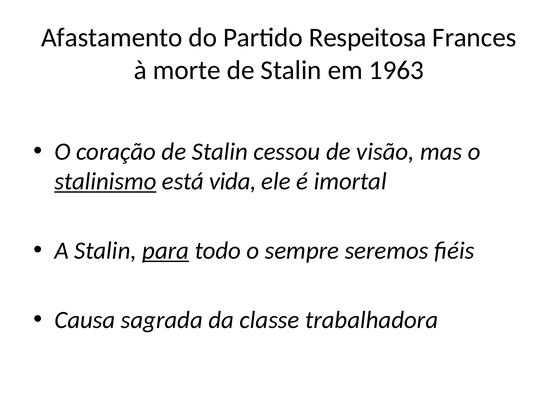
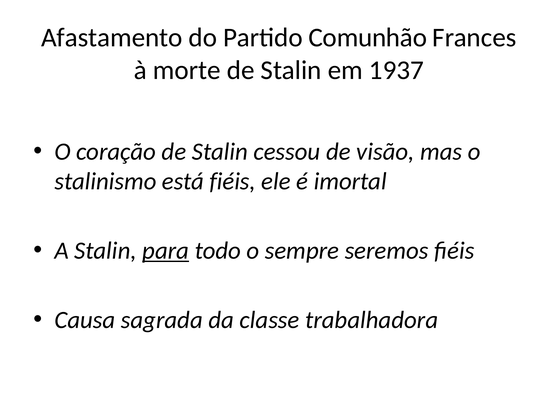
Respeitosa: Respeitosa -> Comunhão (368, 38)
1963: 1963 -> 1937 (396, 70)
stalinismo underline: present -> none (105, 182)
está vida: vida -> fiéis (233, 182)
